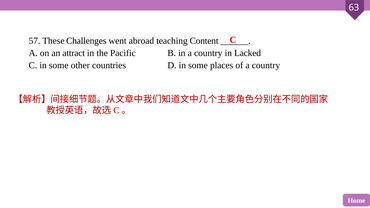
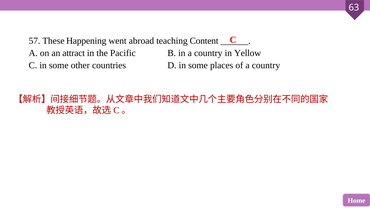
Challenges: Challenges -> Happening (86, 41)
Lacked: Lacked -> Yellow (248, 53)
